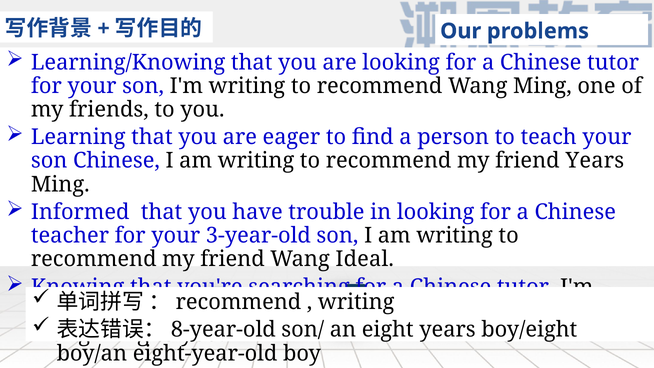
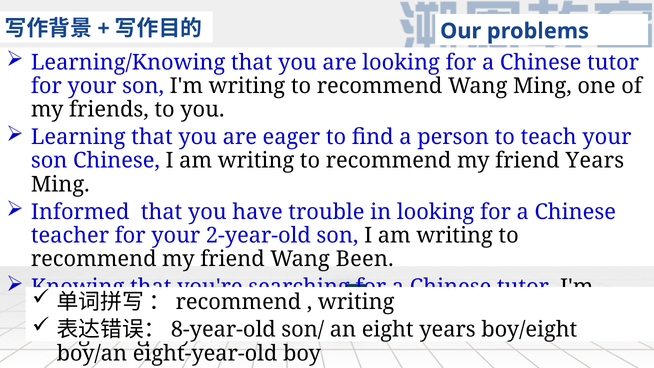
3-year-old: 3-year-old -> 2-year-old (258, 236)
Ideal: Ideal -> Been (365, 259)
